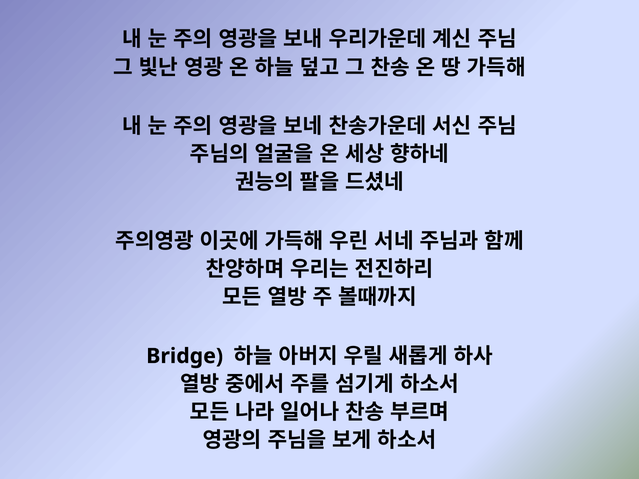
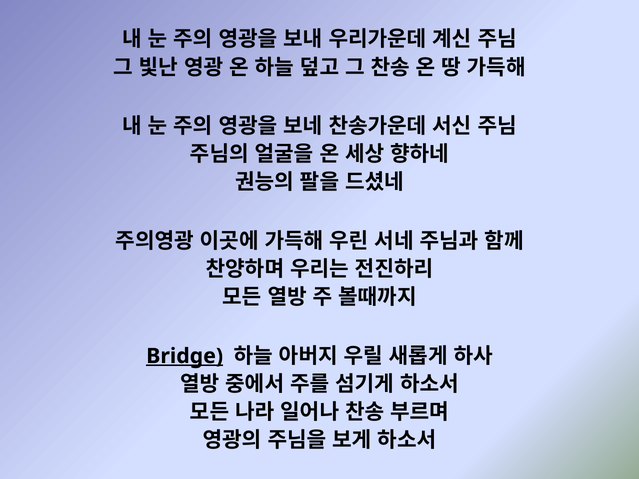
Bridge underline: none -> present (185, 356)
